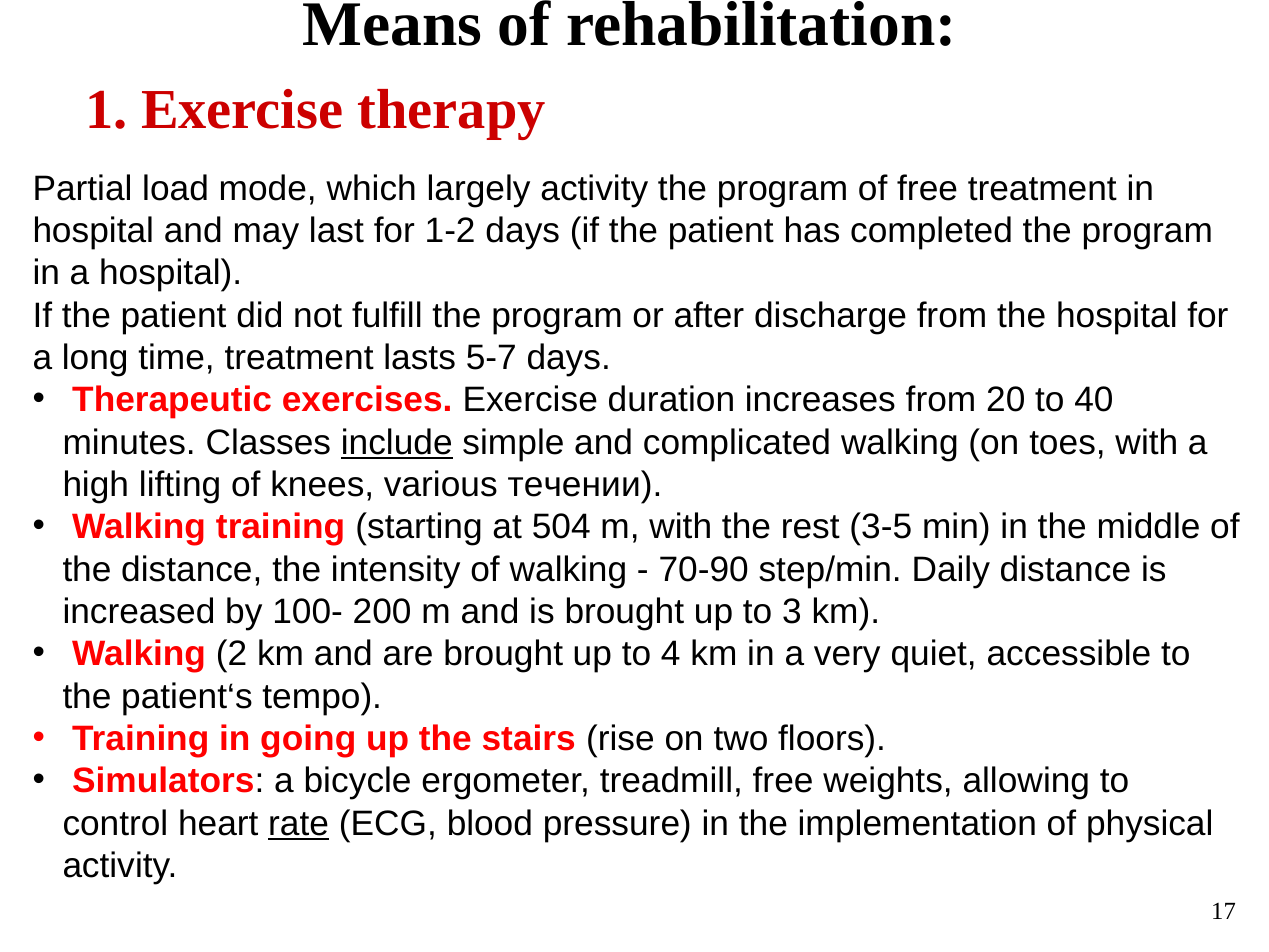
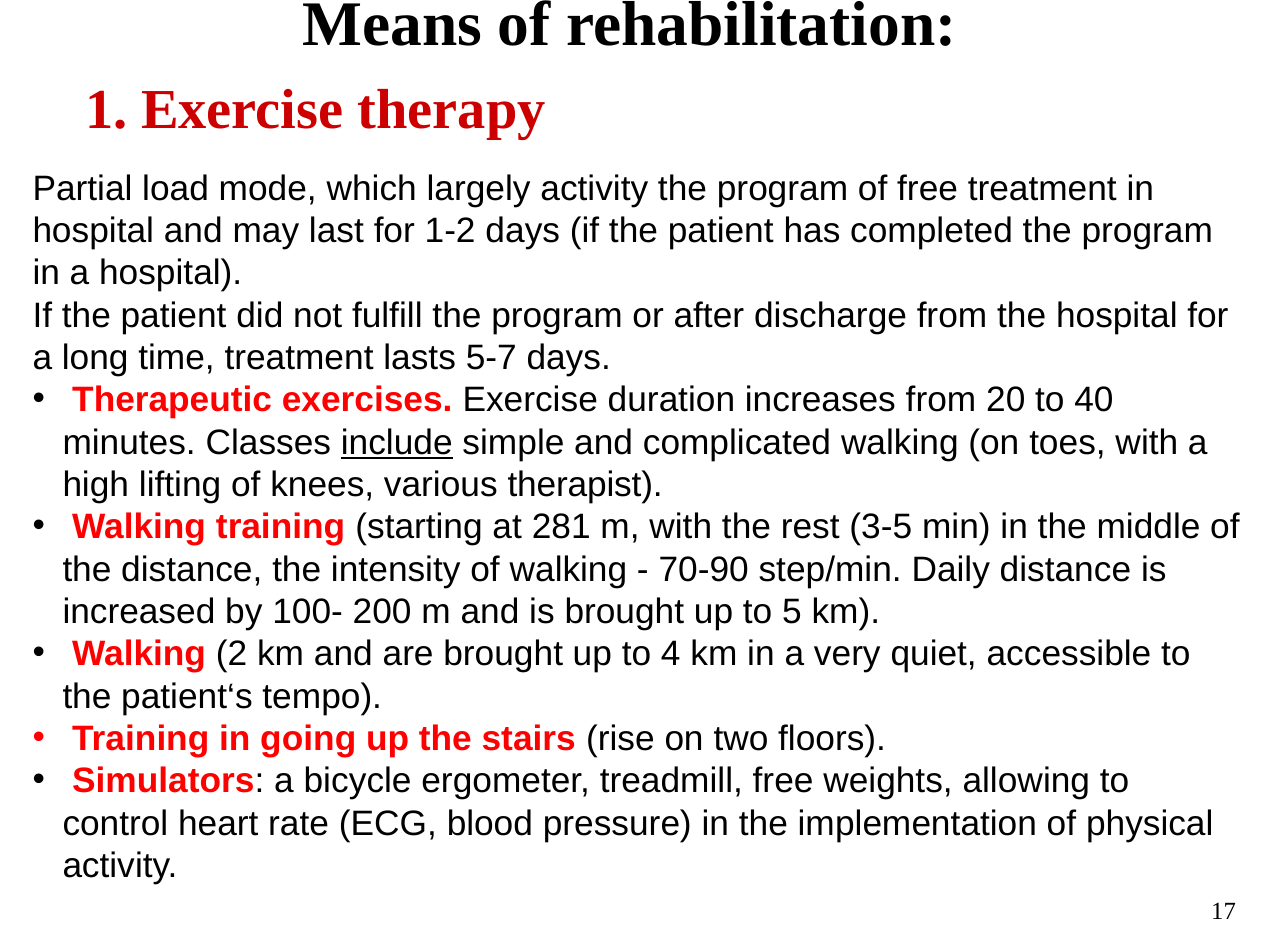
течении: течении -> therapist (585, 485)
504: 504 -> 281 (561, 527)
3: 3 -> 5 (792, 612)
rate underline: present -> none (299, 823)
